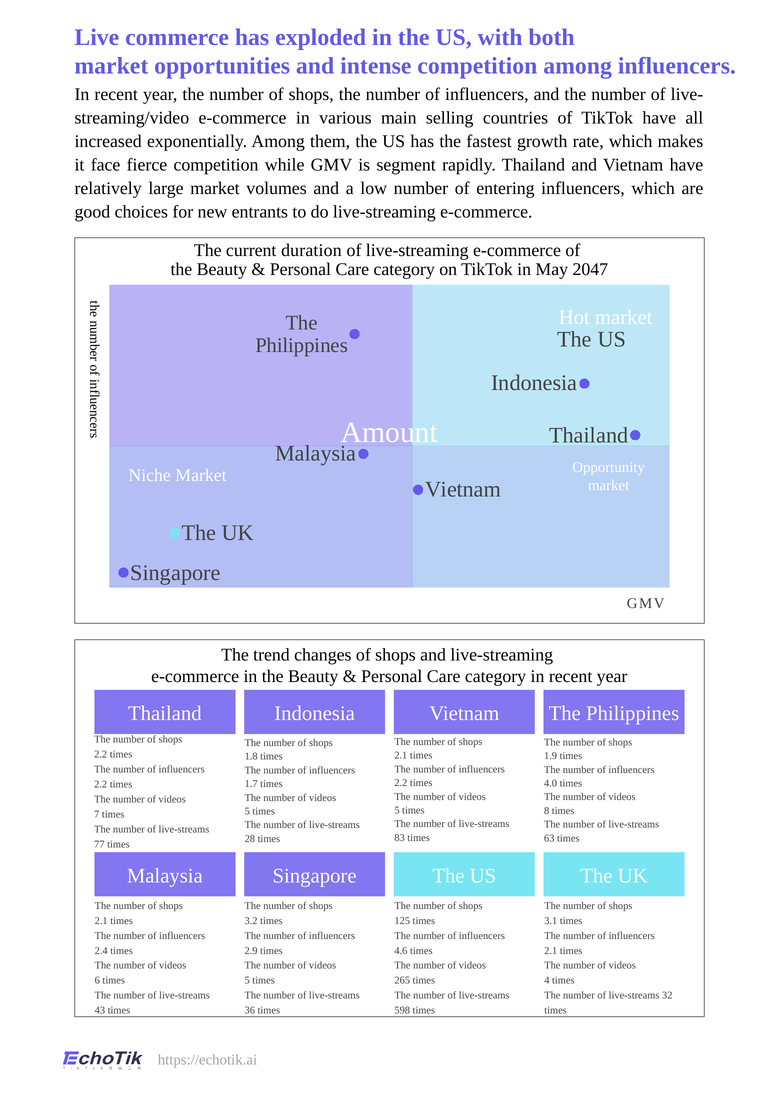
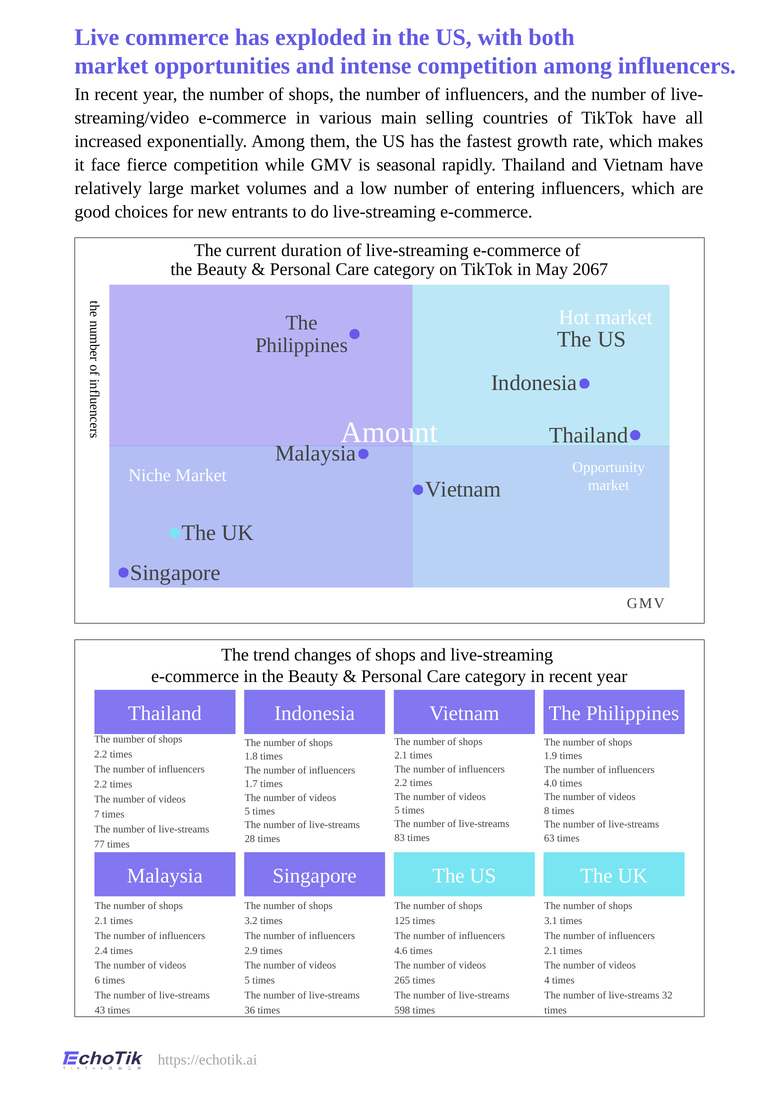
segment: segment -> seasonal (406, 165)
2047: 2047 -> 2067 (590, 269)
